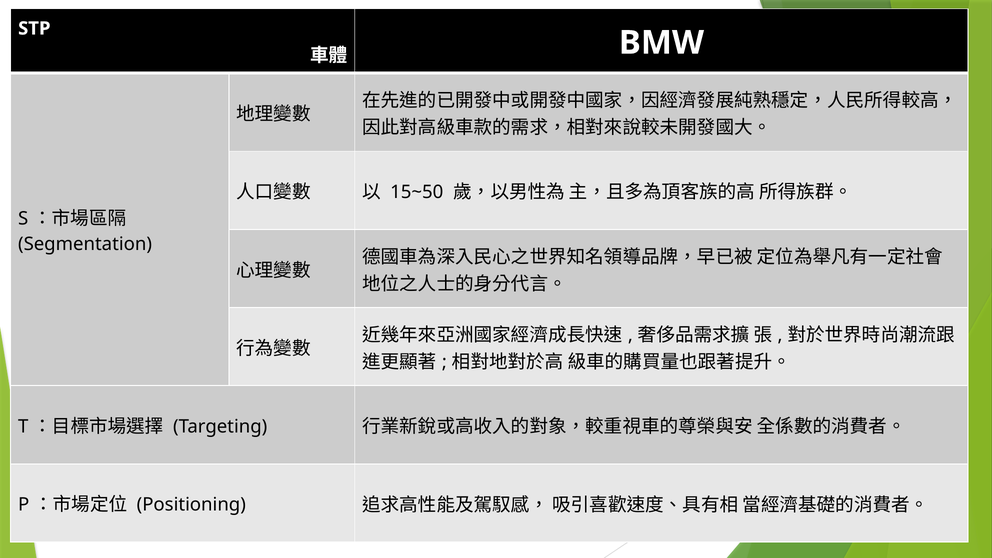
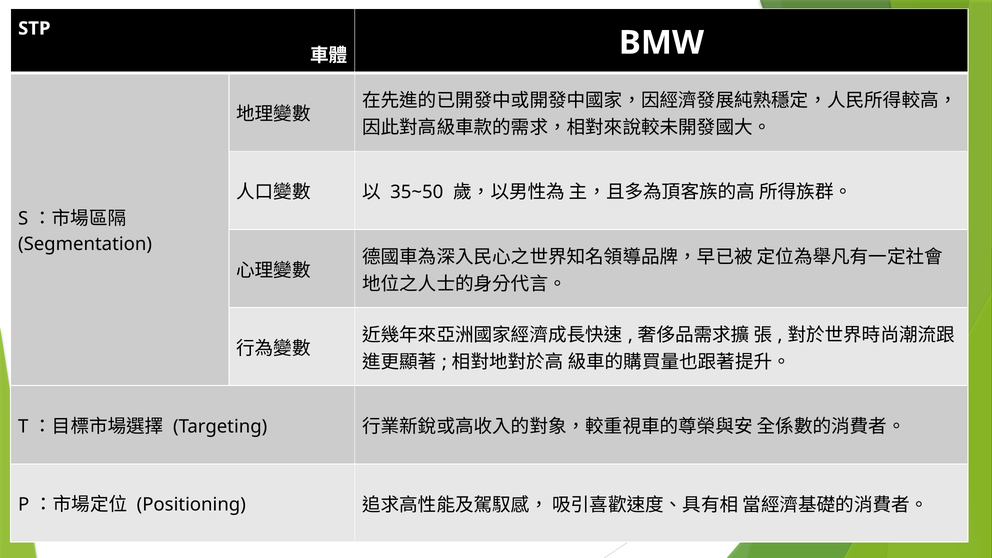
15~50: 15~50 -> 35~50 (417, 192)
